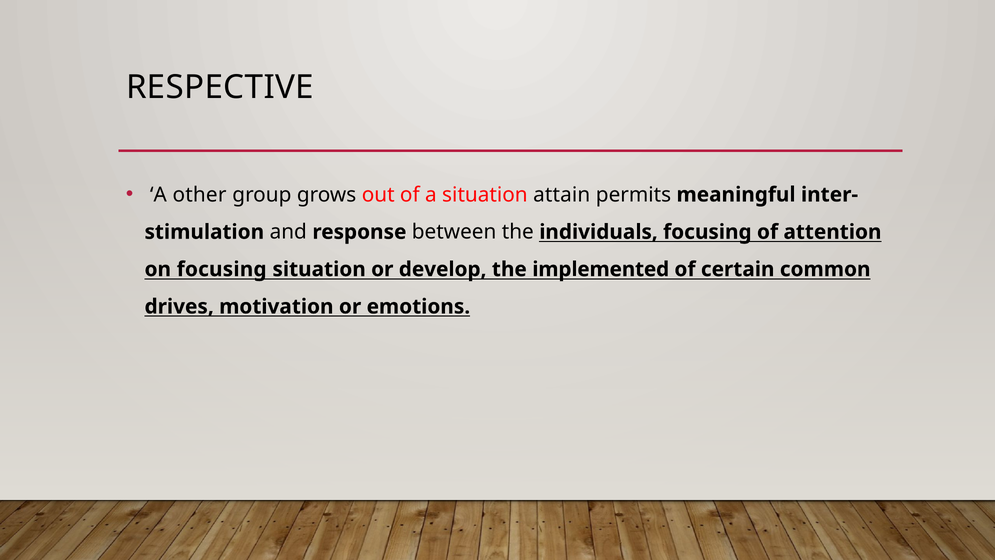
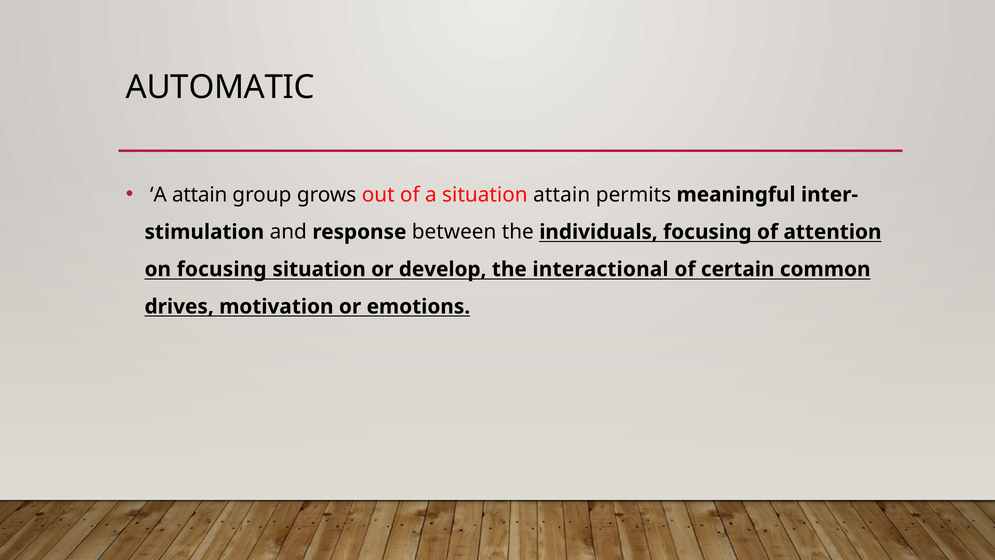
RESPECTIVE: RESPECTIVE -> AUTOMATIC (220, 87)
A other: other -> attain (200, 195)
implemented: implemented -> interactional (601, 269)
